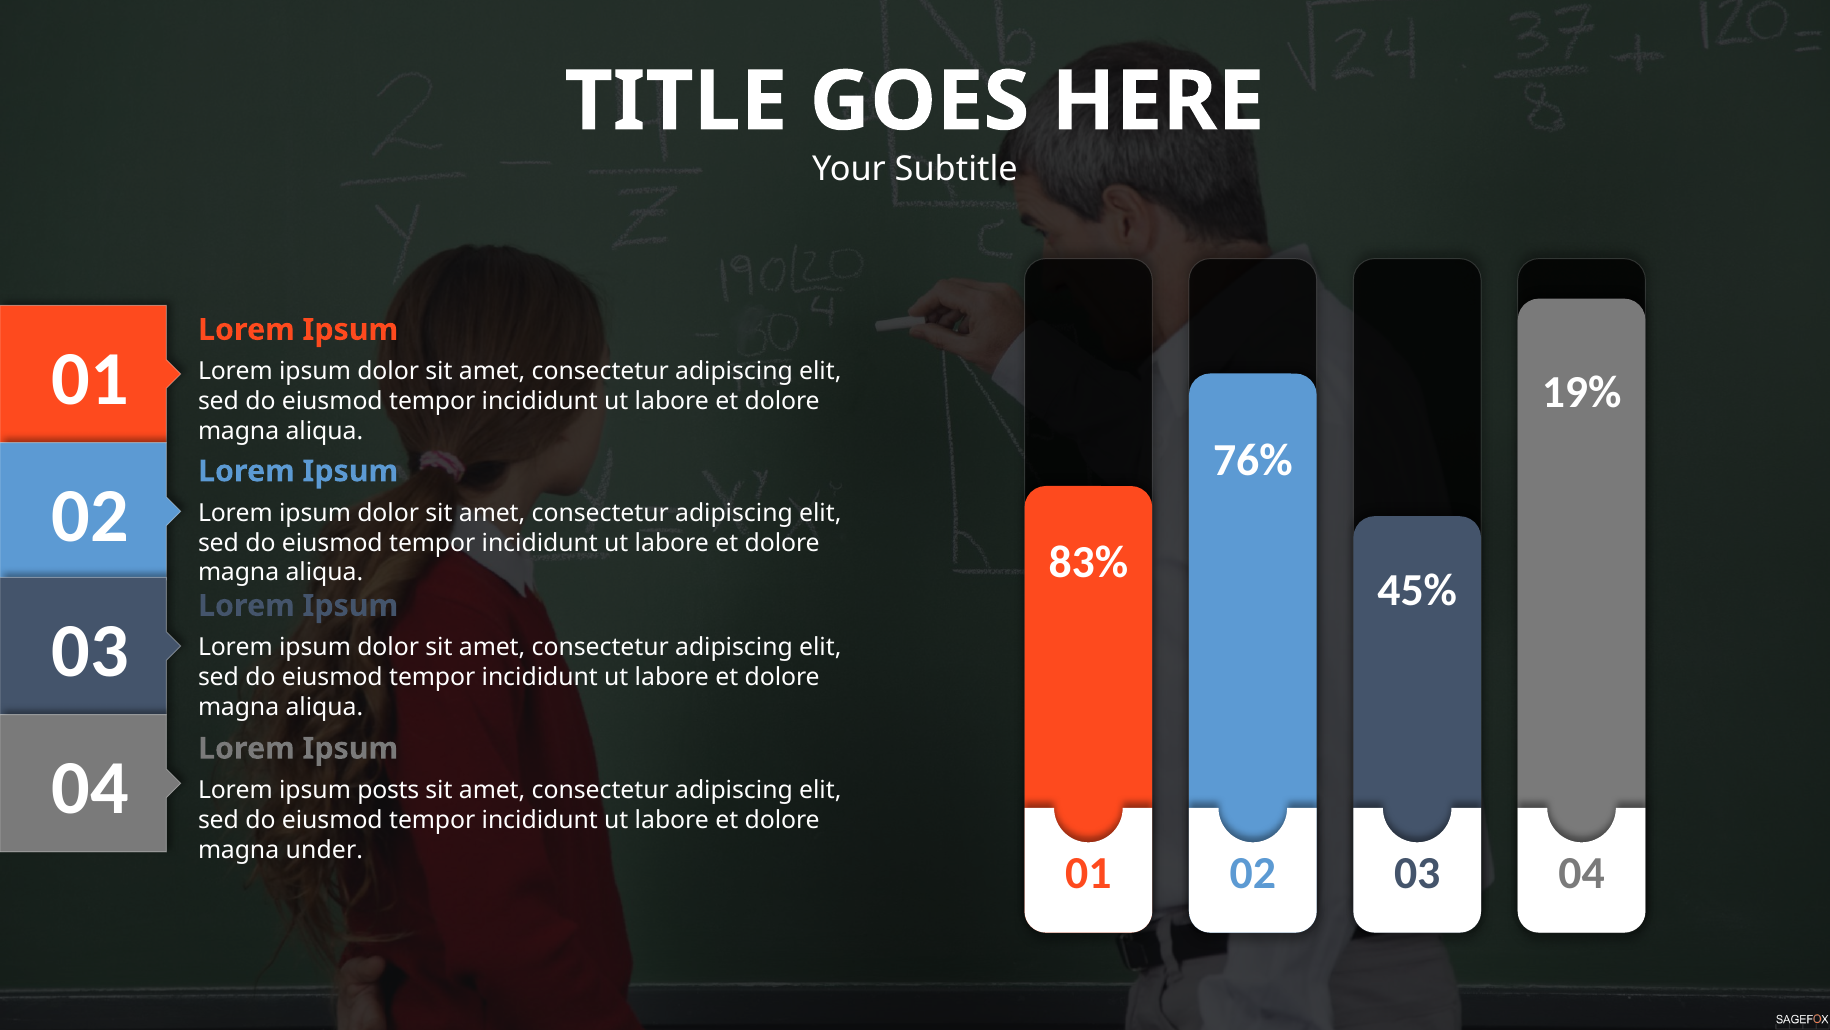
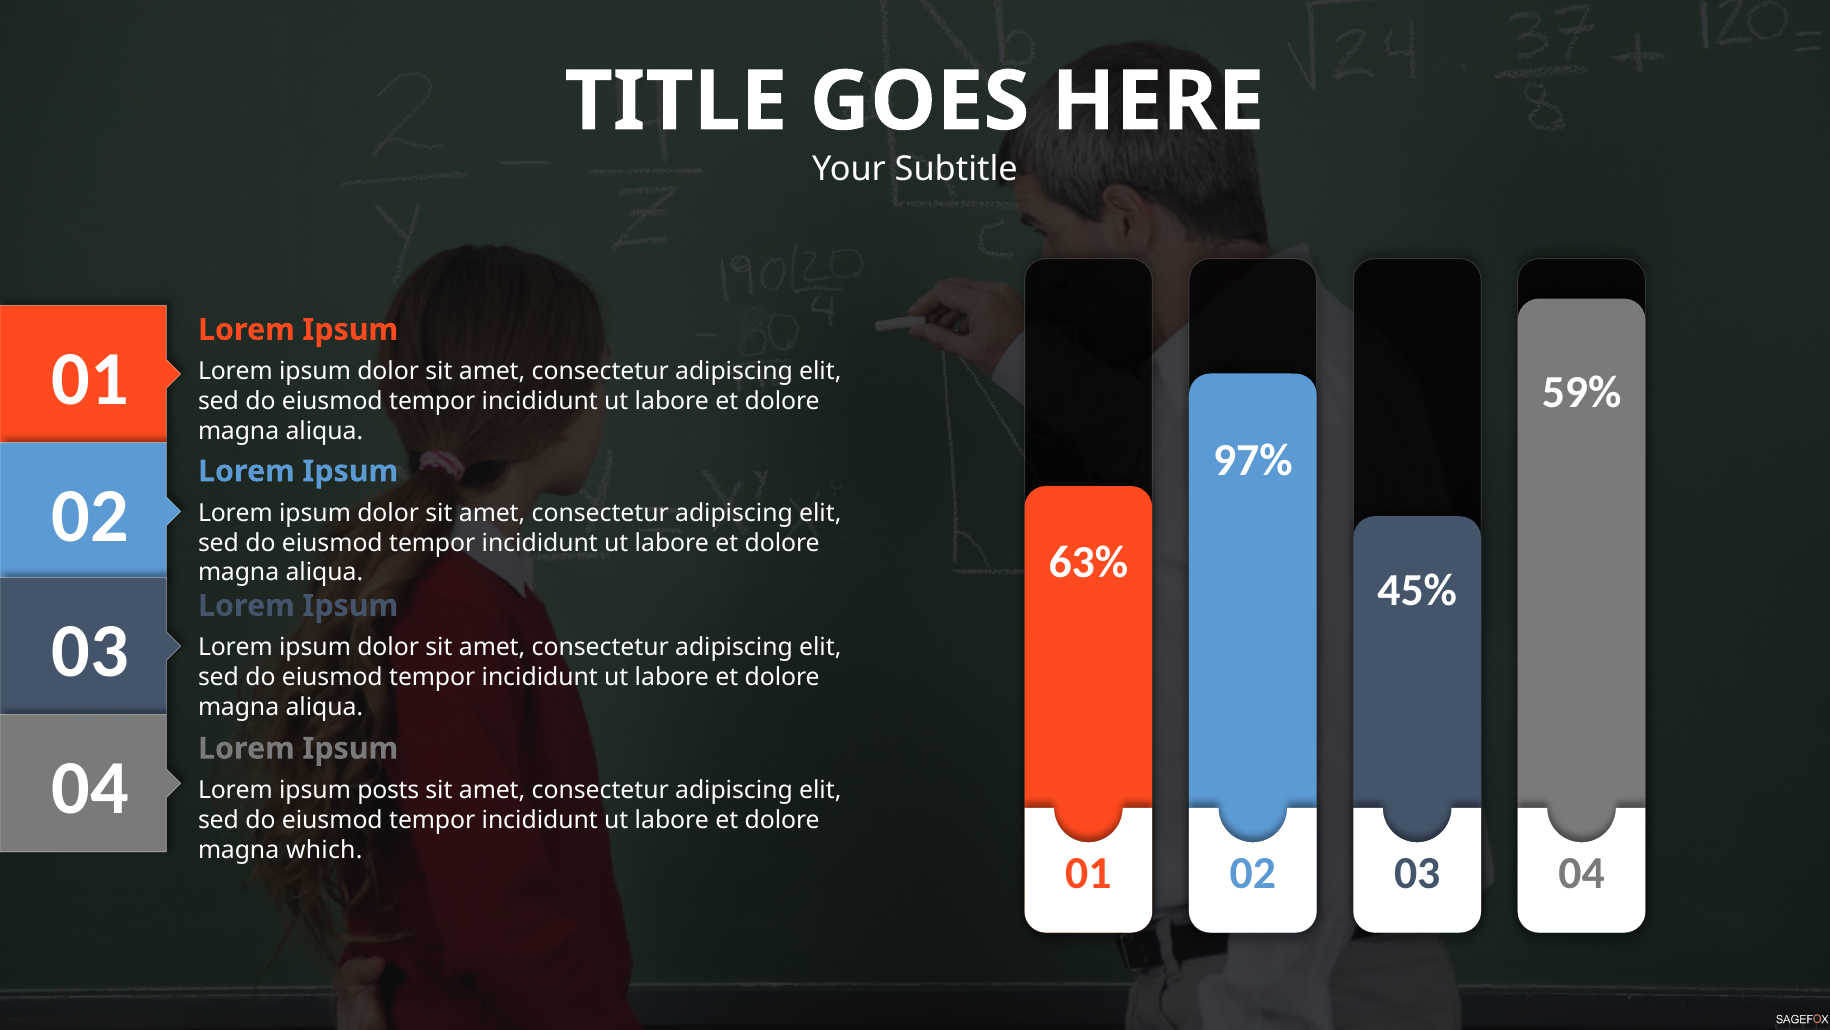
19%: 19% -> 59% (1582, 392)
76%: 76% -> 97% (1253, 460)
83%: 83% -> 63% (1088, 562)
under: under -> which (324, 850)
